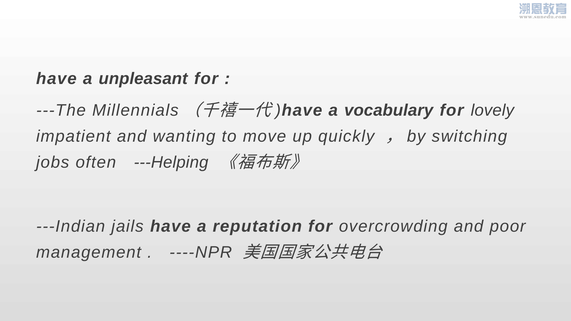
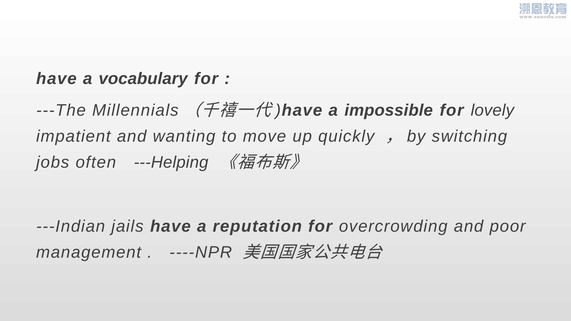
unpleasant: unpleasant -> vocabulary (143, 79)
vocabulary: vocabulary -> impossible (389, 111)
